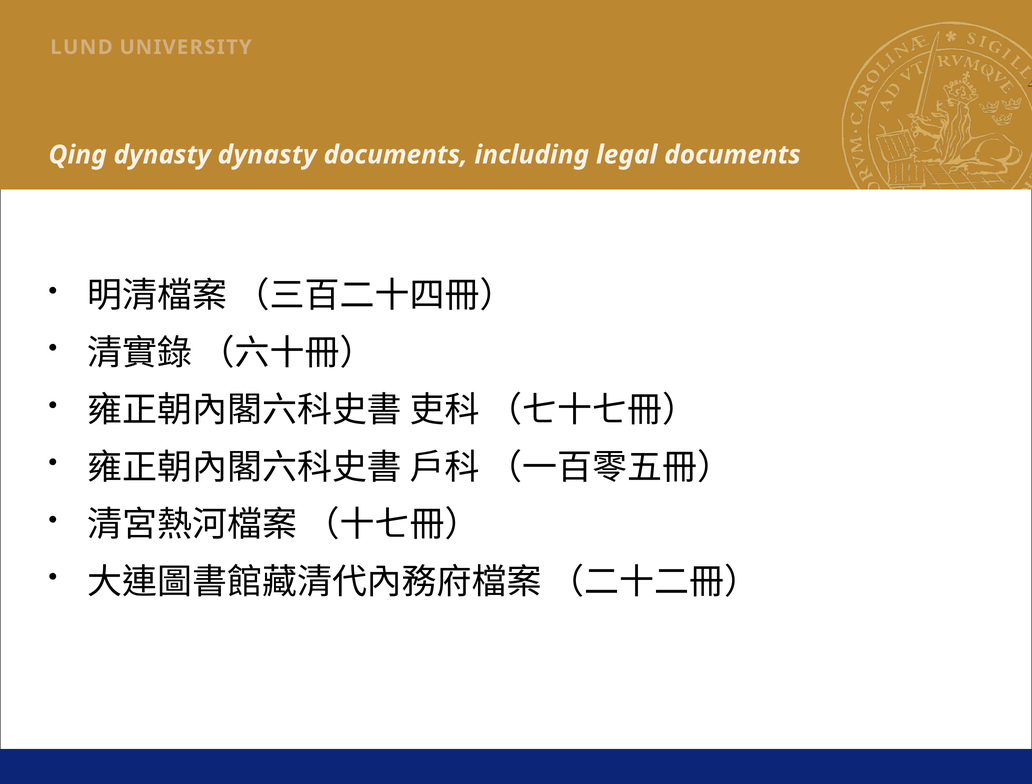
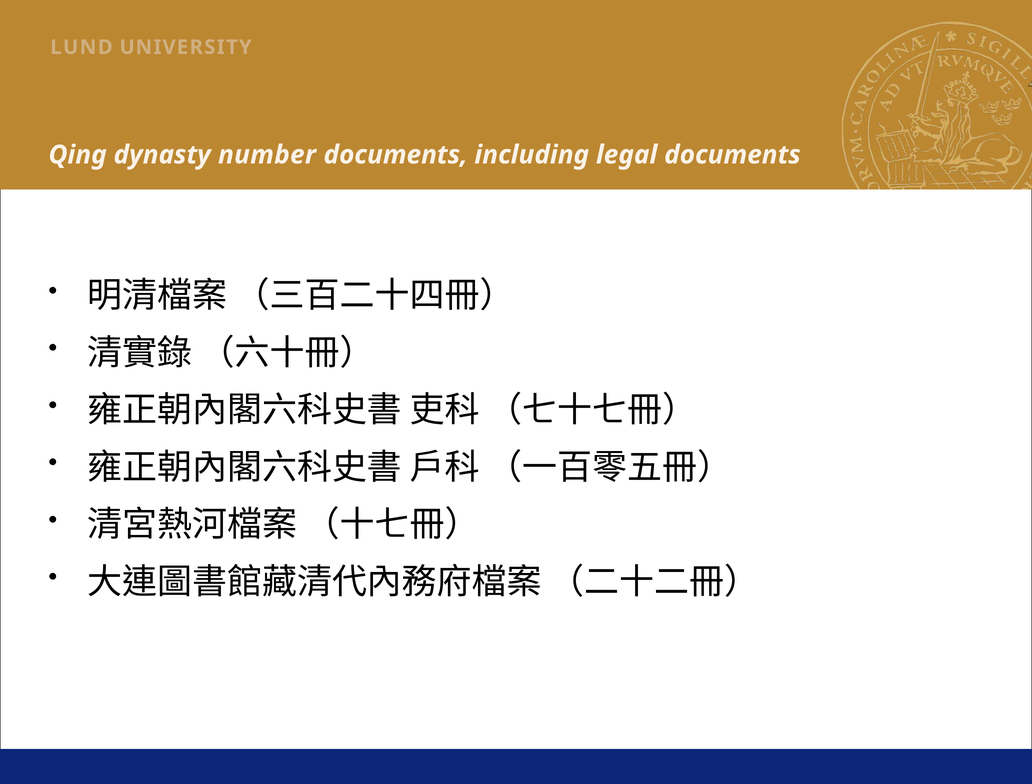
dynasty dynasty: dynasty -> number (267, 155)
